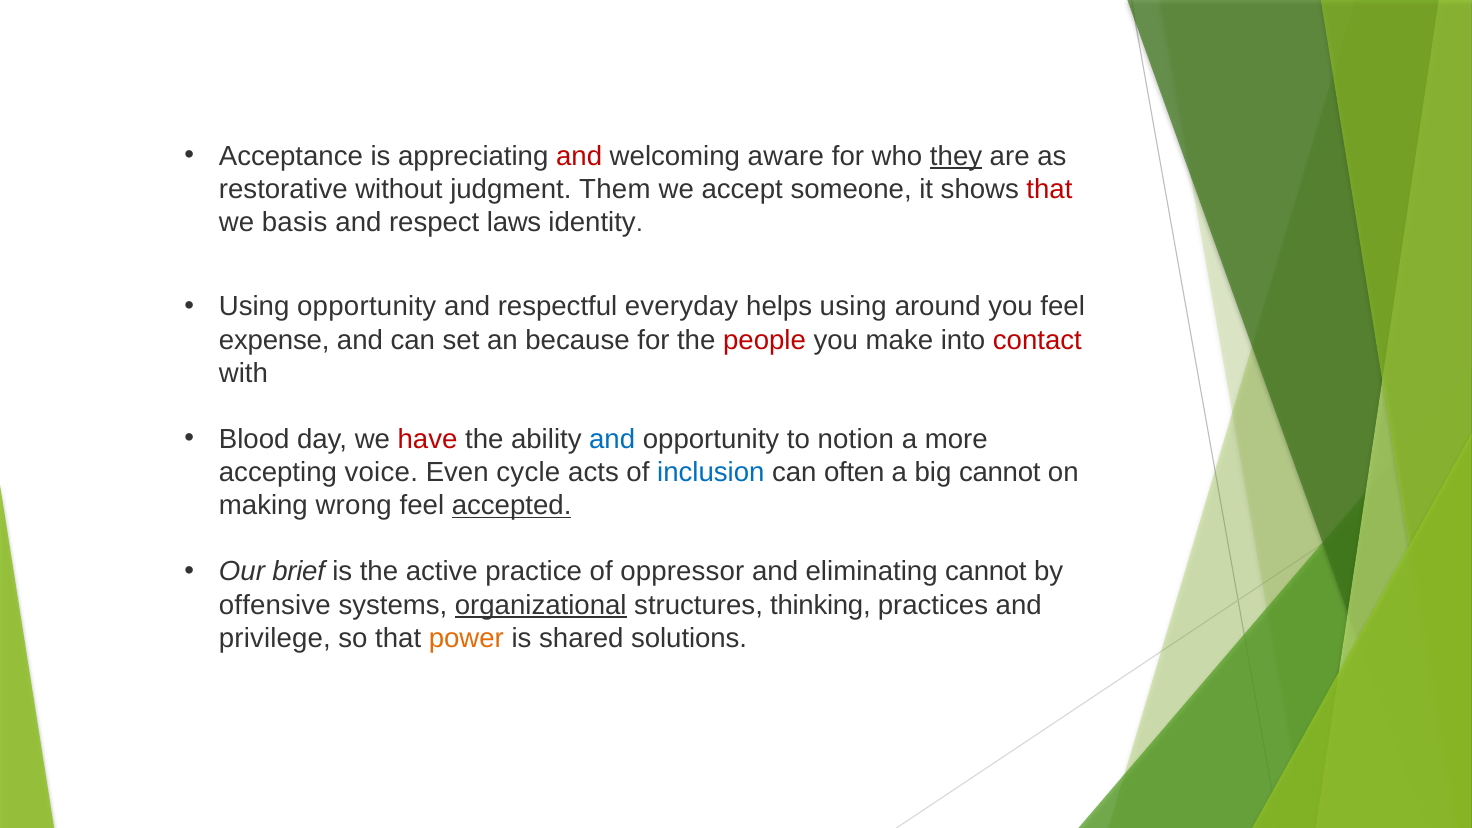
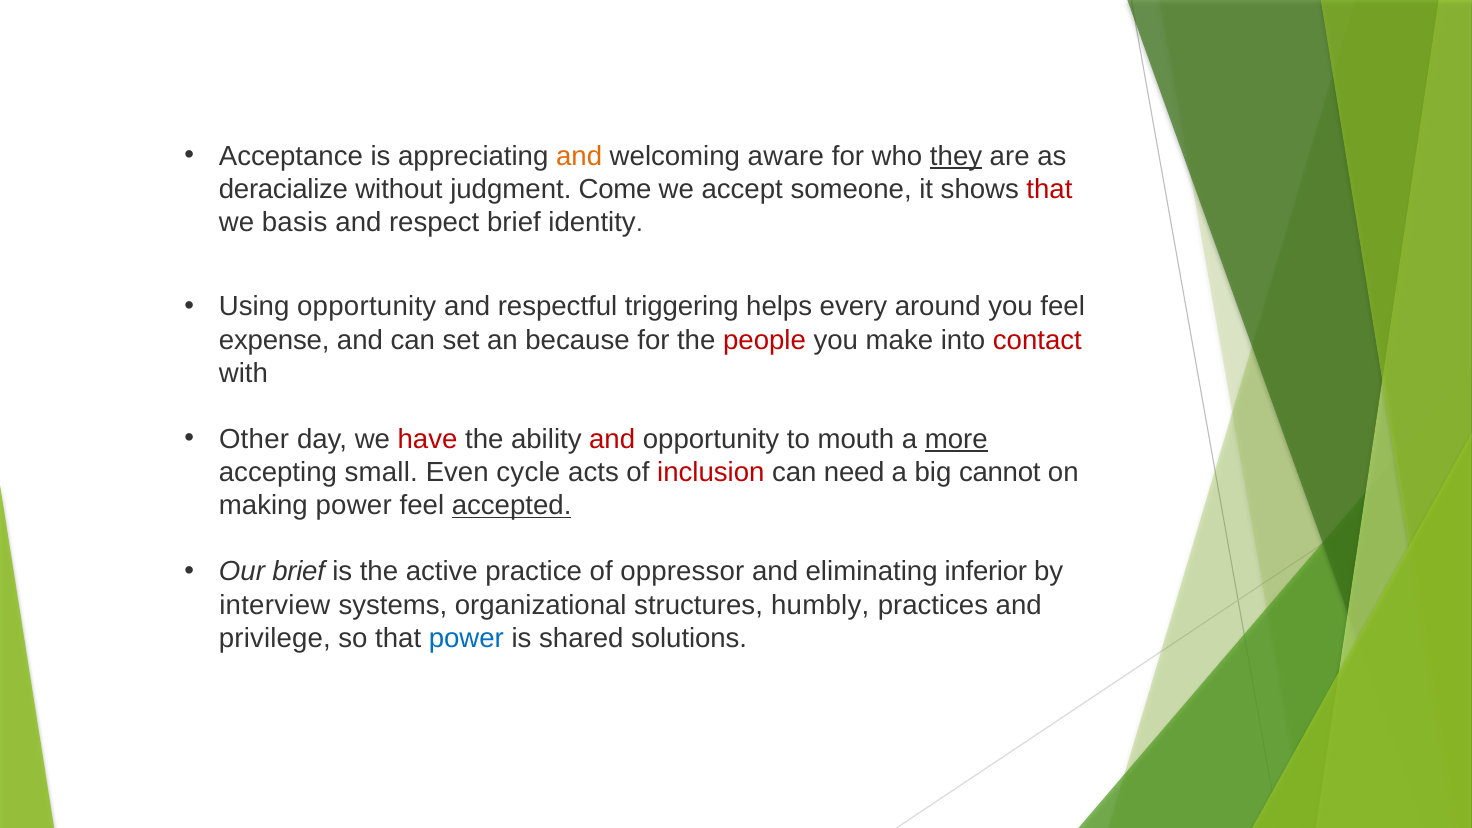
and colour: red -> orange (579, 156)
restorative: restorative -> deracialize (283, 189)
Them: Them -> Come (615, 189)
respect laws: laws -> brief (514, 222)
everyday: everyday -> triggering (682, 307)
helps using: using -> every (853, 307)
Blood: Blood -> Other (254, 439)
and colour: blue -> red (612, 439)
notion: notion -> mouth (856, 439)
more underline: none -> present (956, 439)
voice: voice -> small (381, 472)
inclusion colour: blue -> red (711, 472)
often: often -> need (854, 472)
making wrong: wrong -> power (354, 506)
eliminating cannot: cannot -> inferior (986, 572)
offensive: offensive -> interview (275, 605)
organizational underline: present -> none (541, 605)
thinking: thinking -> humbly (820, 605)
power colour: orange -> blue (466, 638)
